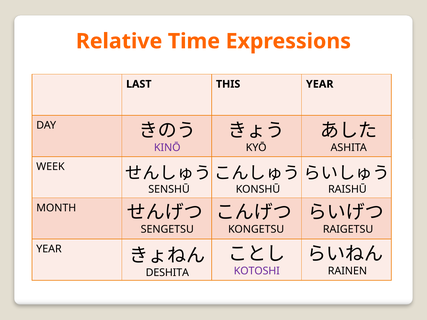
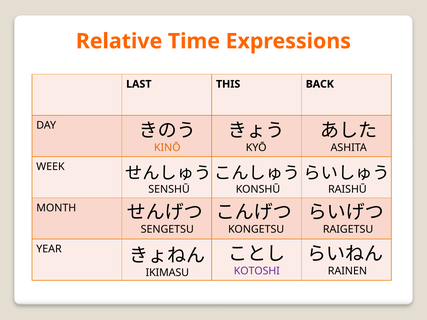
THIS YEAR: YEAR -> BACK (320, 84)
KINŌ colour: purple -> orange (167, 148)
DESHITA: DESHITA -> IKIMASU (167, 273)
